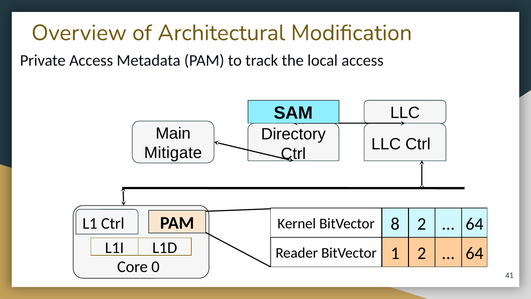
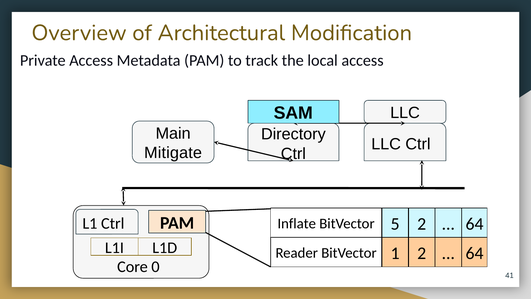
Kernel: Kernel -> Inflate (297, 223)
8: 8 -> 5 (395, 224)
